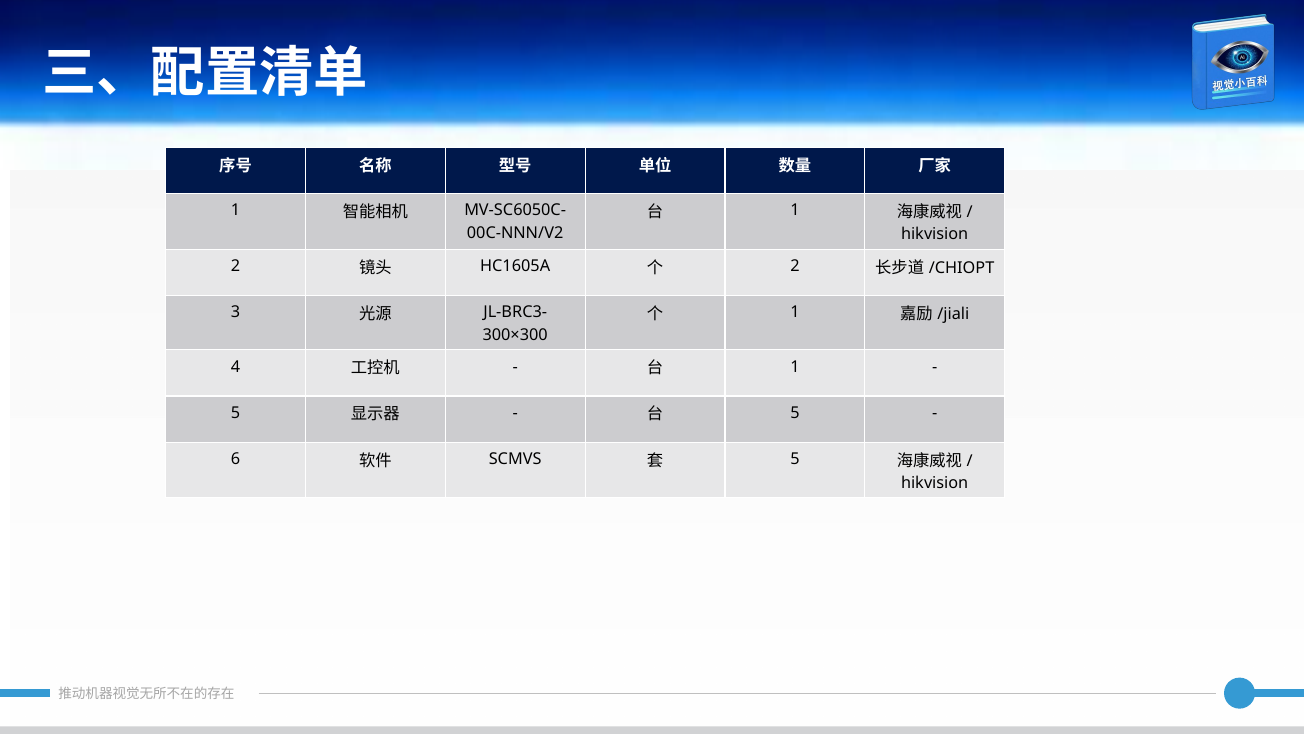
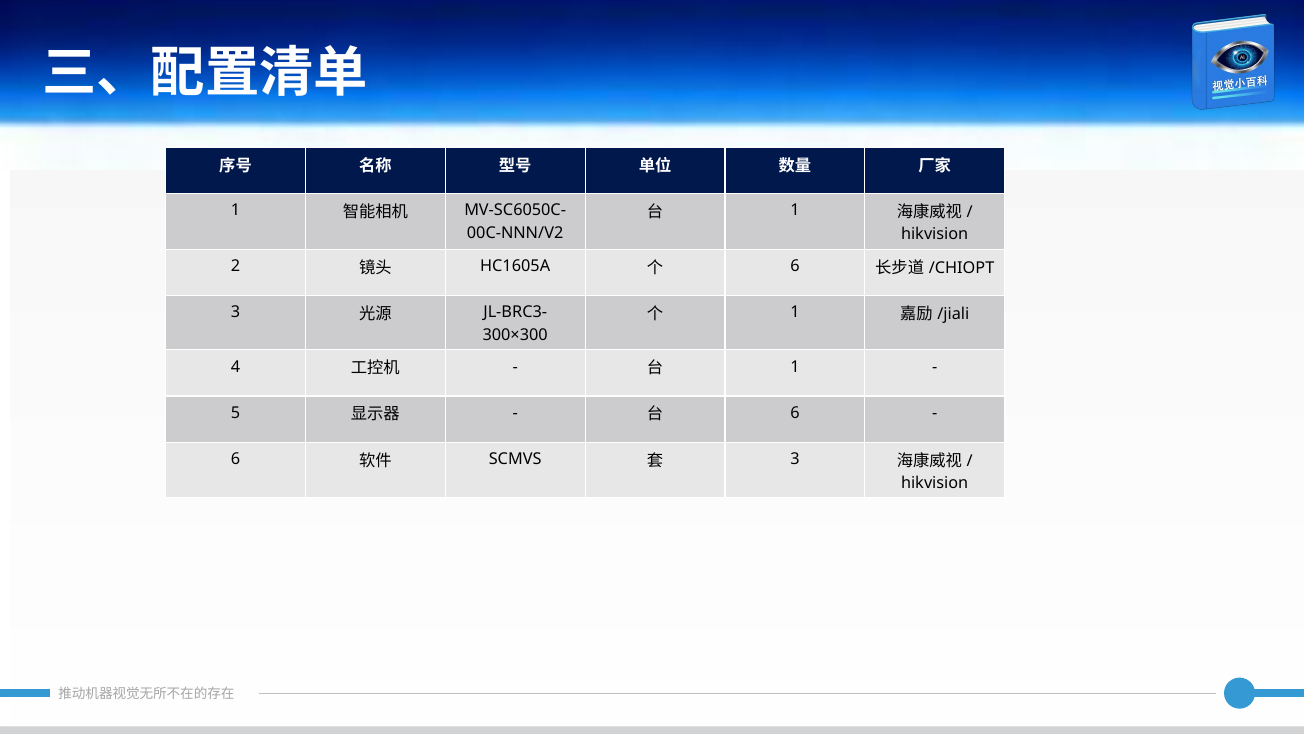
2: 2 -> 6 (795, 266)
5: 5 -> 6 (795, 413)
5: 5 -> 3 (795, 459)
